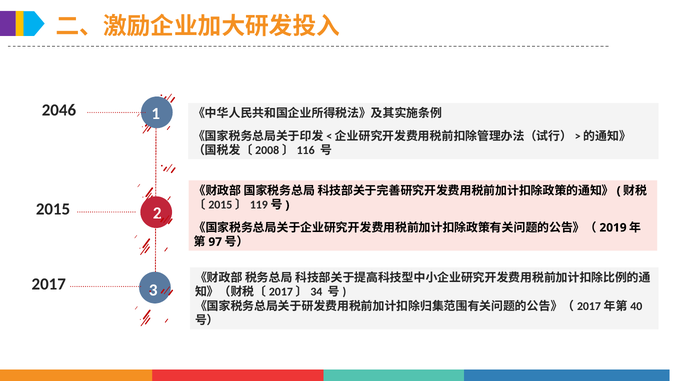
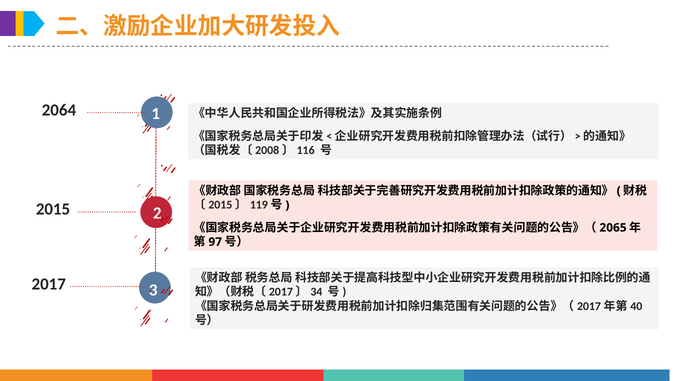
2046: 2046 -> 2064 (59, 110)
2019: 2019 -> 2065 (613, 228)
